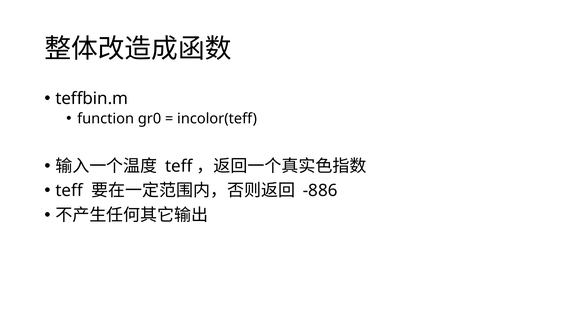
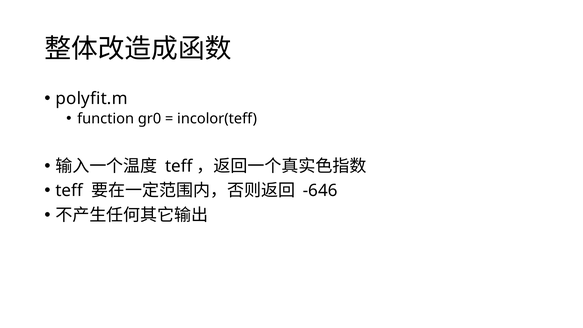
teffbin.m: teffbin.m -> polyfit.m (92, 99)
-886: -886 -> -646 (320, 191)
